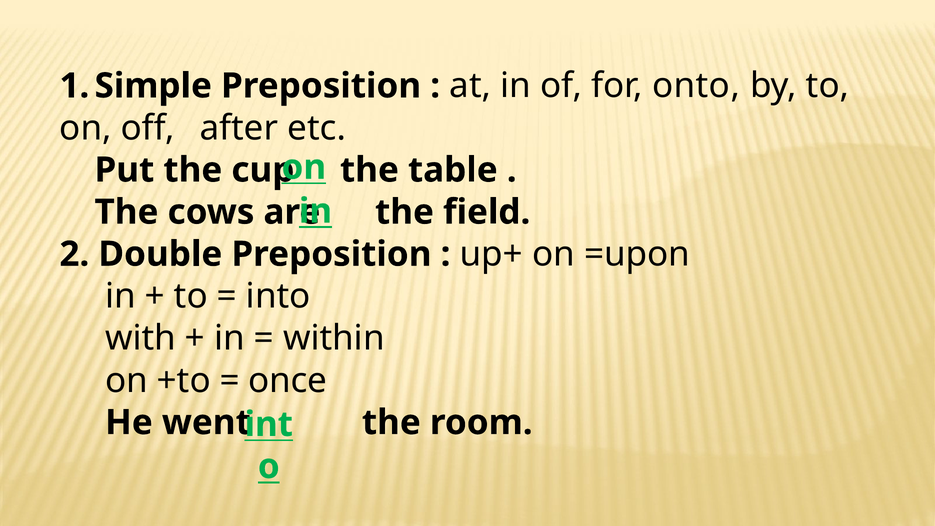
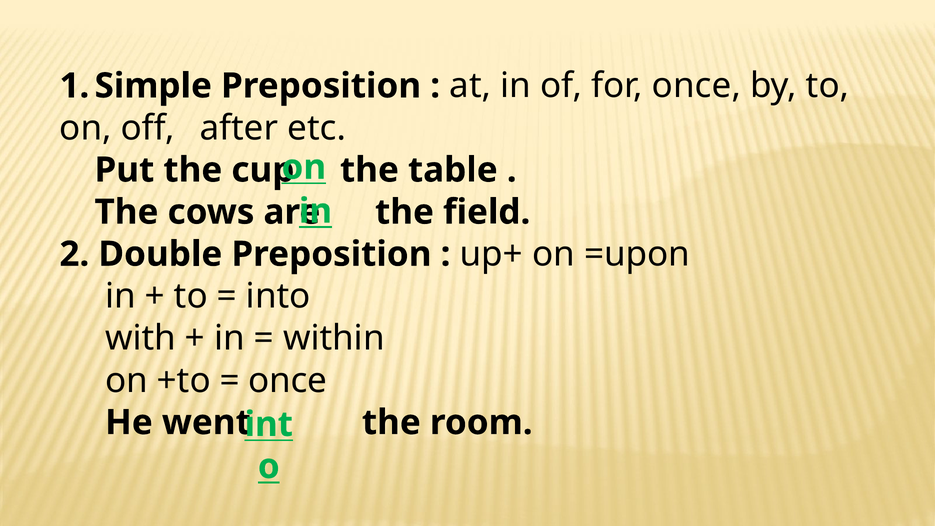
for onto: onto -> once (696, 86)
